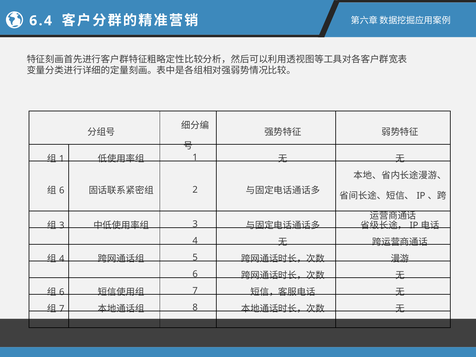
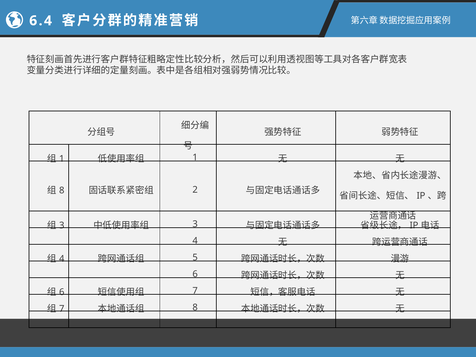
6: 6 -> 8 (62, 190)
